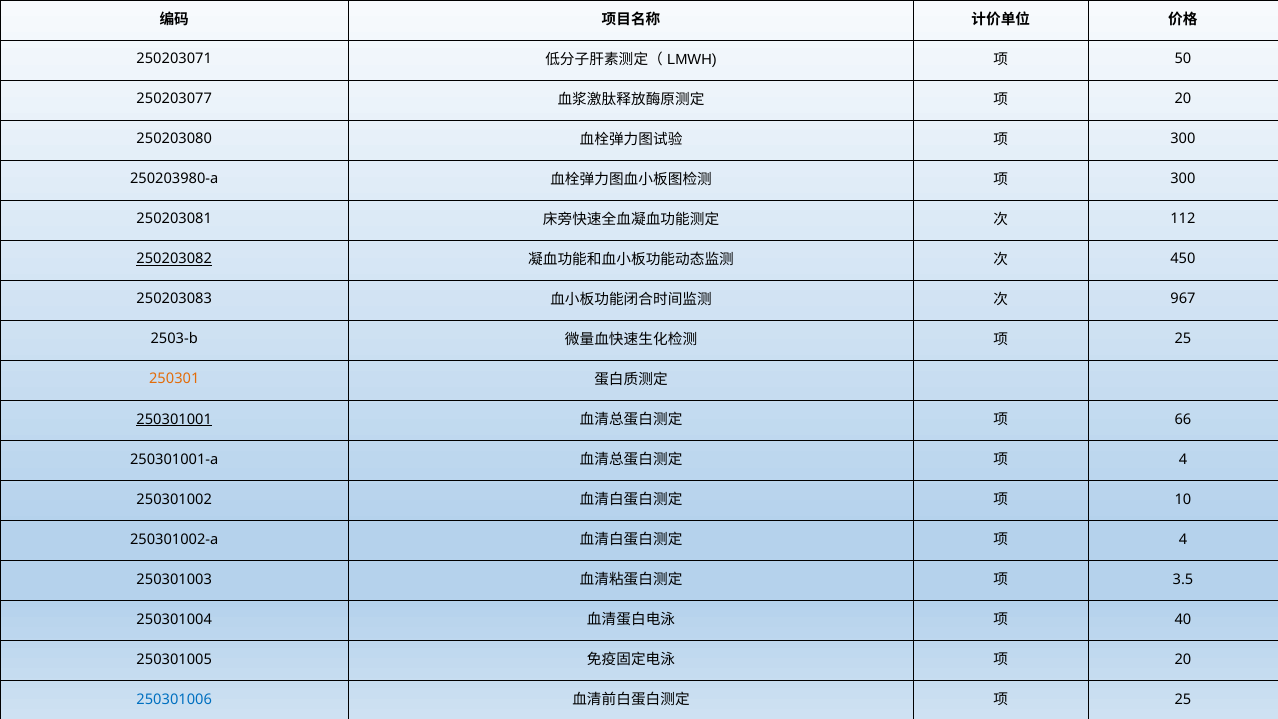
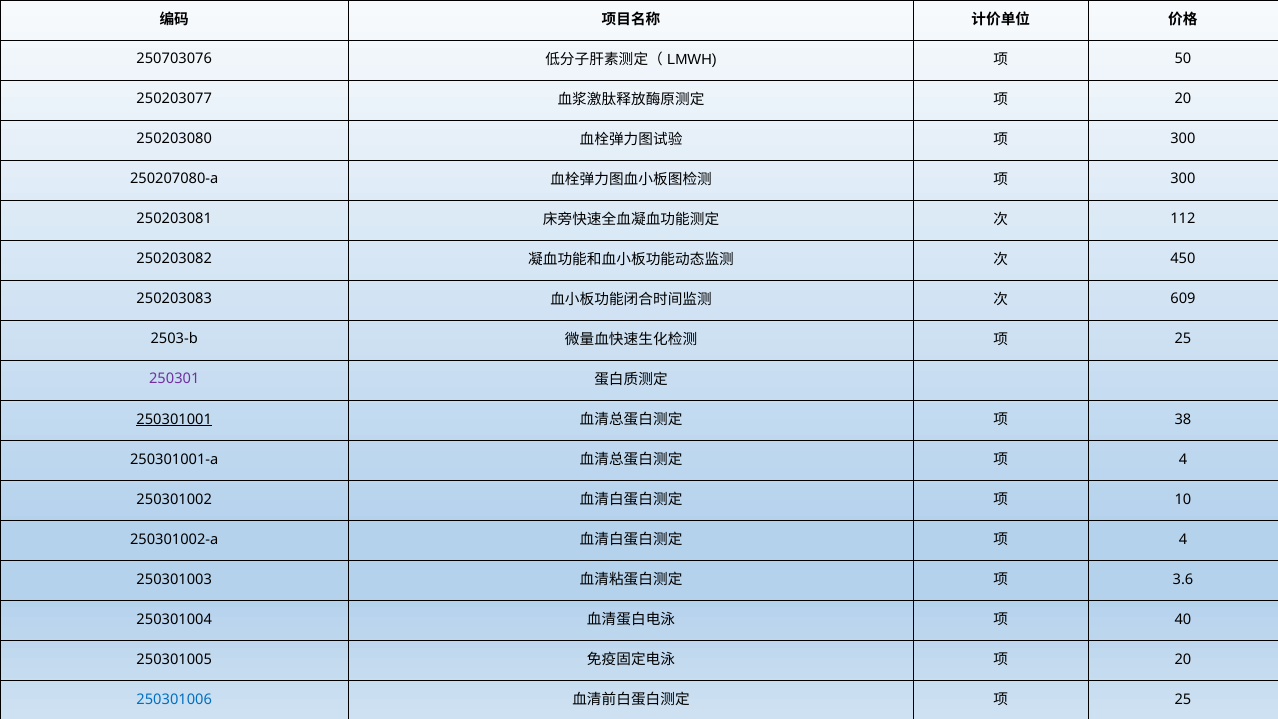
250203071: 250203071 -> 250703076 (174, 59)
250203980-a: 250203980-a -> 250207080-a (174, 179)
250203082 underline: present -> none (174, 259)
967: 967 -> 609 (1183, 299)
250301 colour: orange -> purple (174, 379)
66: 66 -> 38 (1183, 419)
3.5: 3.5 -> 3.6 (1183, 579)
